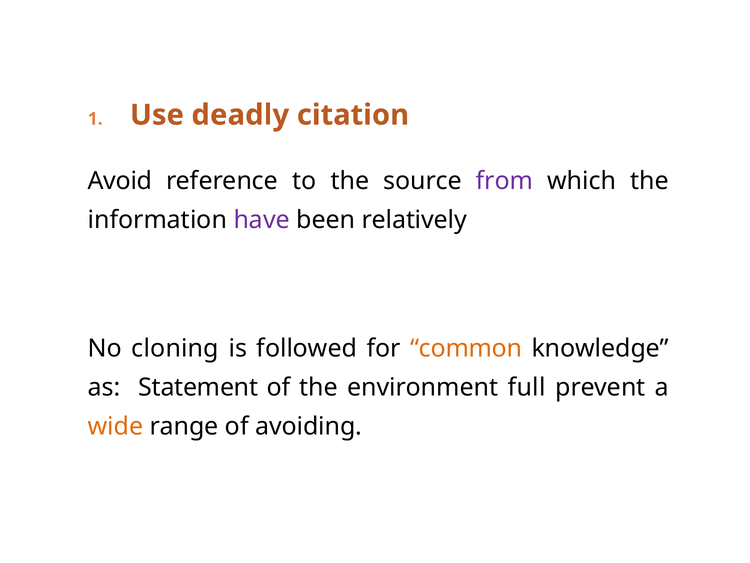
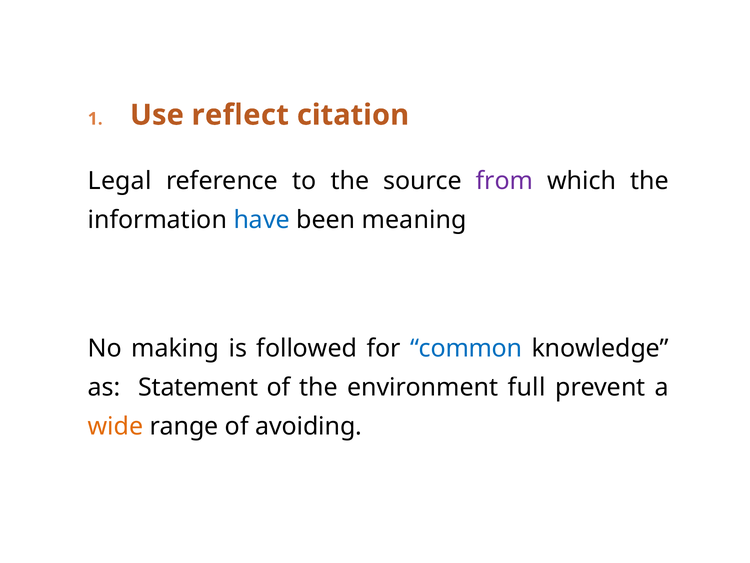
deadly: deadly -> reflect (240, 115)
Avoid: Avoid -> Legal (120, 181)
have colour: purple -> blue (262, 220)
relatively: relatively -> meaning (414, 220)
cloning: cloning -> making (175, 348)
common colour: orange -> blue (466, 348)
